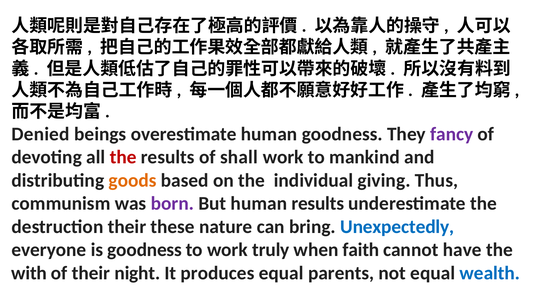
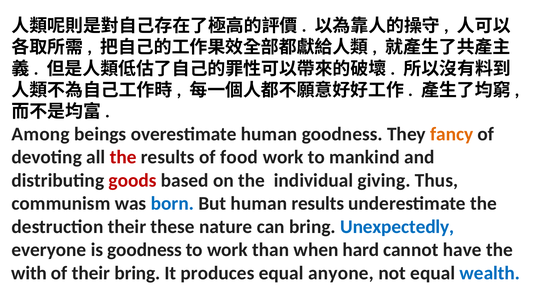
Denied: Denied -> Among (41, 134)
fancy colour: purple -> orange (452, 134)
shall: shall -> food (239, 157)
goods colour: orange -> red (133, 181)
born colour: purple -> blue (172, 204)
truly: truly -> than (271, 250)
faith: faith -> hard (361, 250)
their night: night -> bring (137, 274)
parents: parents -> anyone (341, 274)
